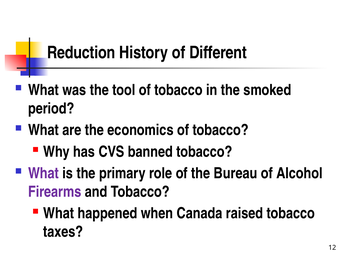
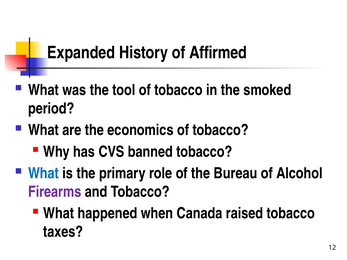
Reduction: Reduction -> Expanded (81, 53)
Different: Different -> Affirmed (218, 53)
What colour: purple -> blue (44, 173)
